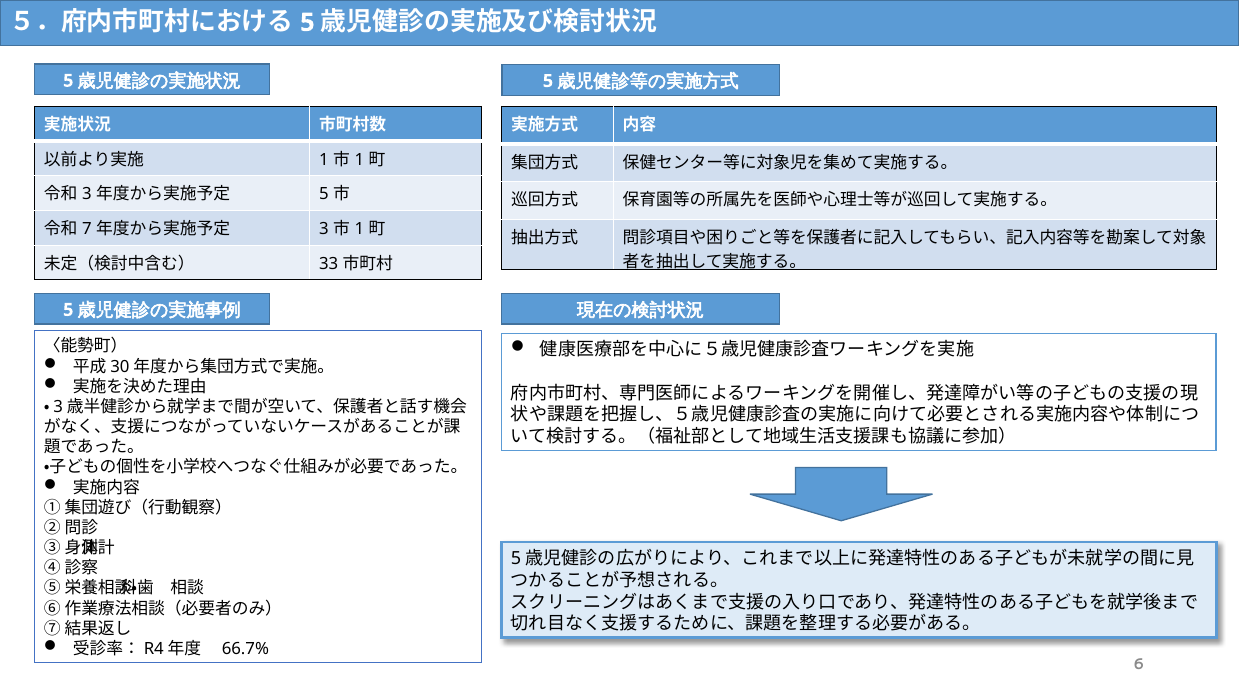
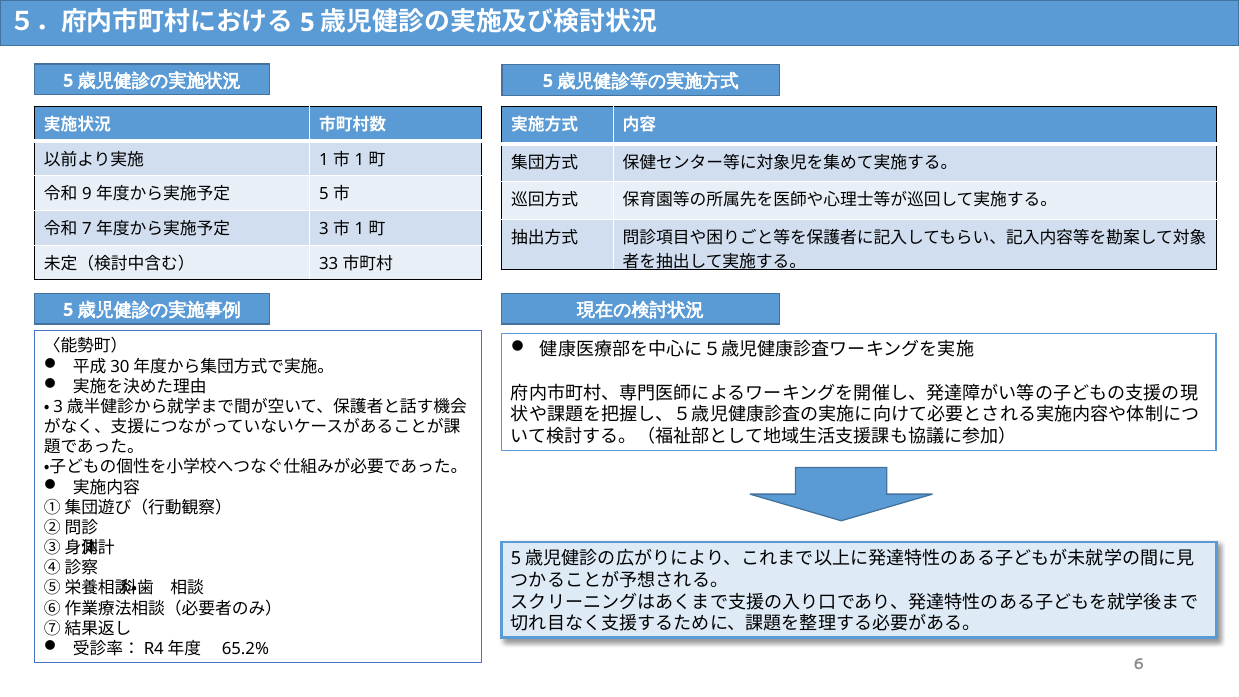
3: 3 -> 9 (87, 194)
66.7%: 66.7% -> 65.2% (245, 649)
